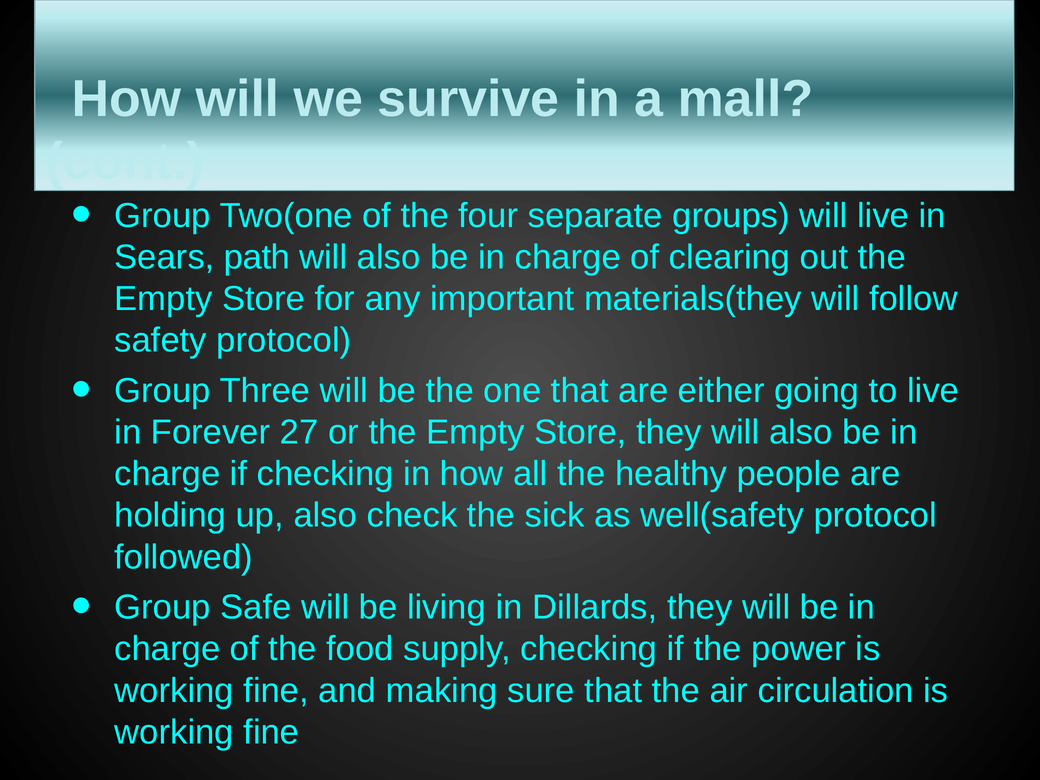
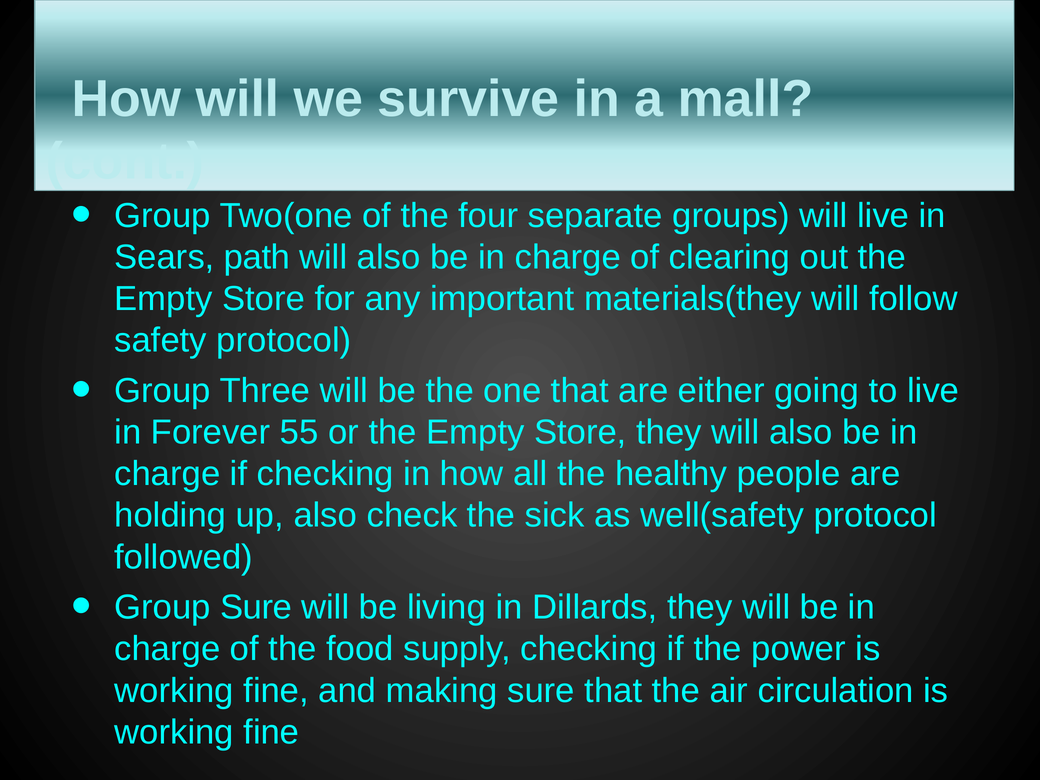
27: 27 -> 55 (299, 432)
Group Safe: Safe -> Sure (256, 607)
